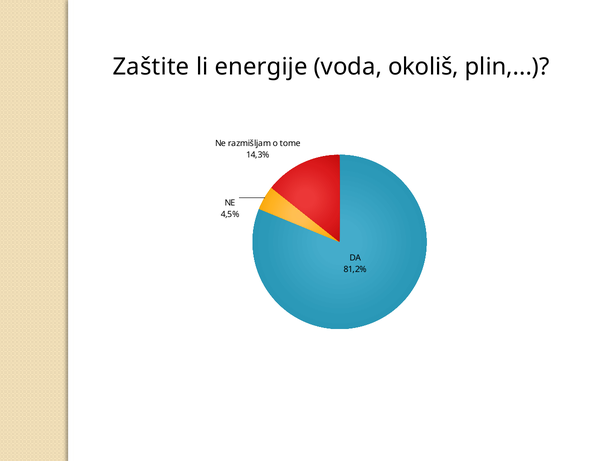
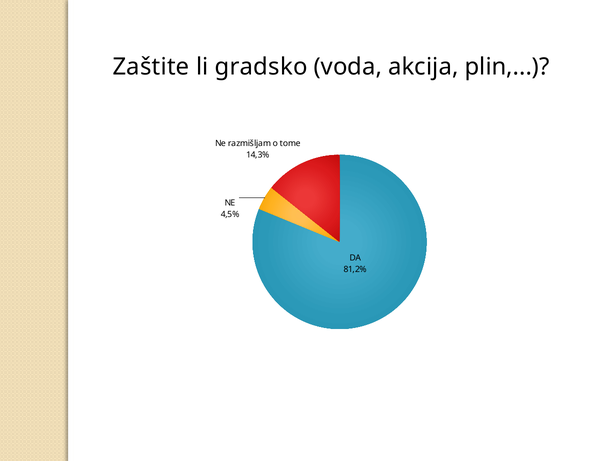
energije: energije -> gradsko (261, 67)
okoliš: okoliš -> akcija (423, 67)
